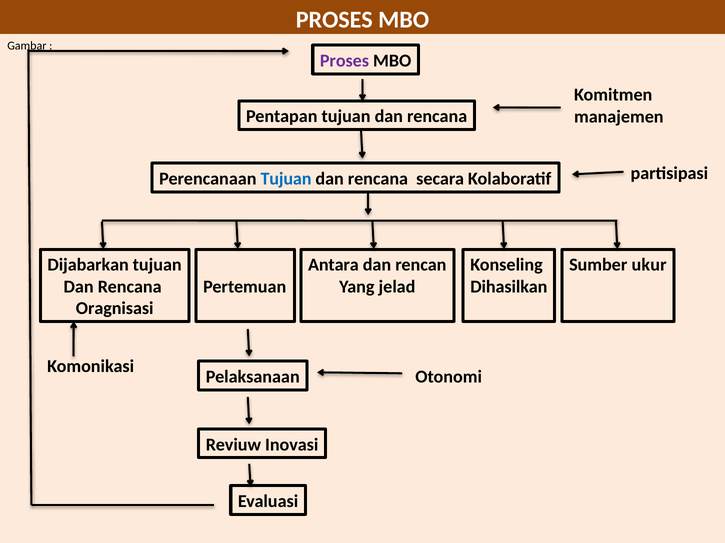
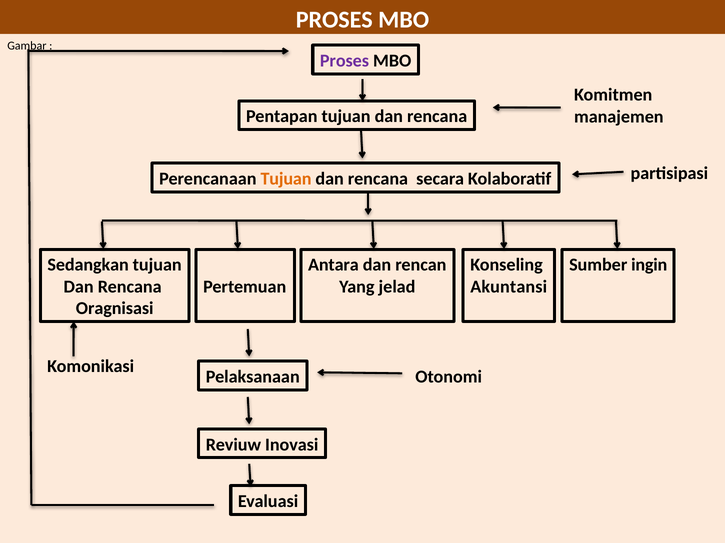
Tujuan colour: blue -> orange (286, 179)
Dijabarkan: Dijabarkan -> Sedangkan (88, 265)
ukur: ukur -> ingin (649, 265)
Dihasilkan: Dihasilkan -> Akuntansi (509, 287)
